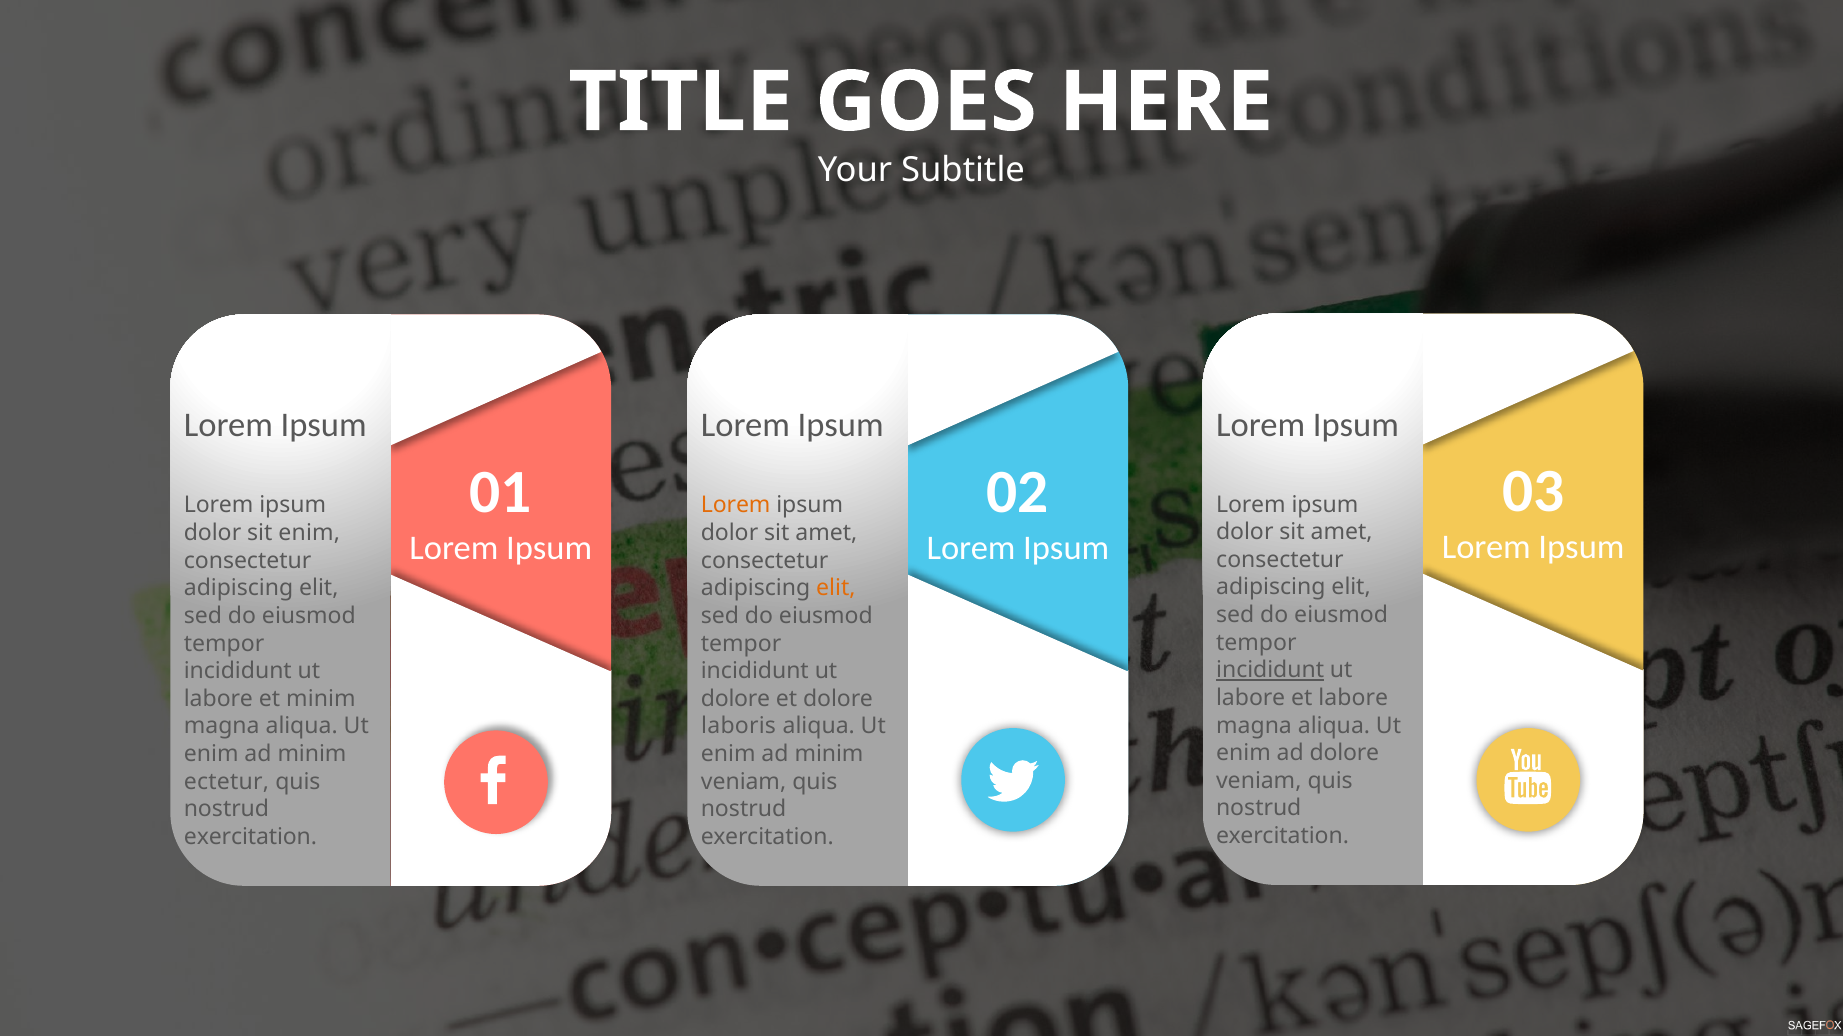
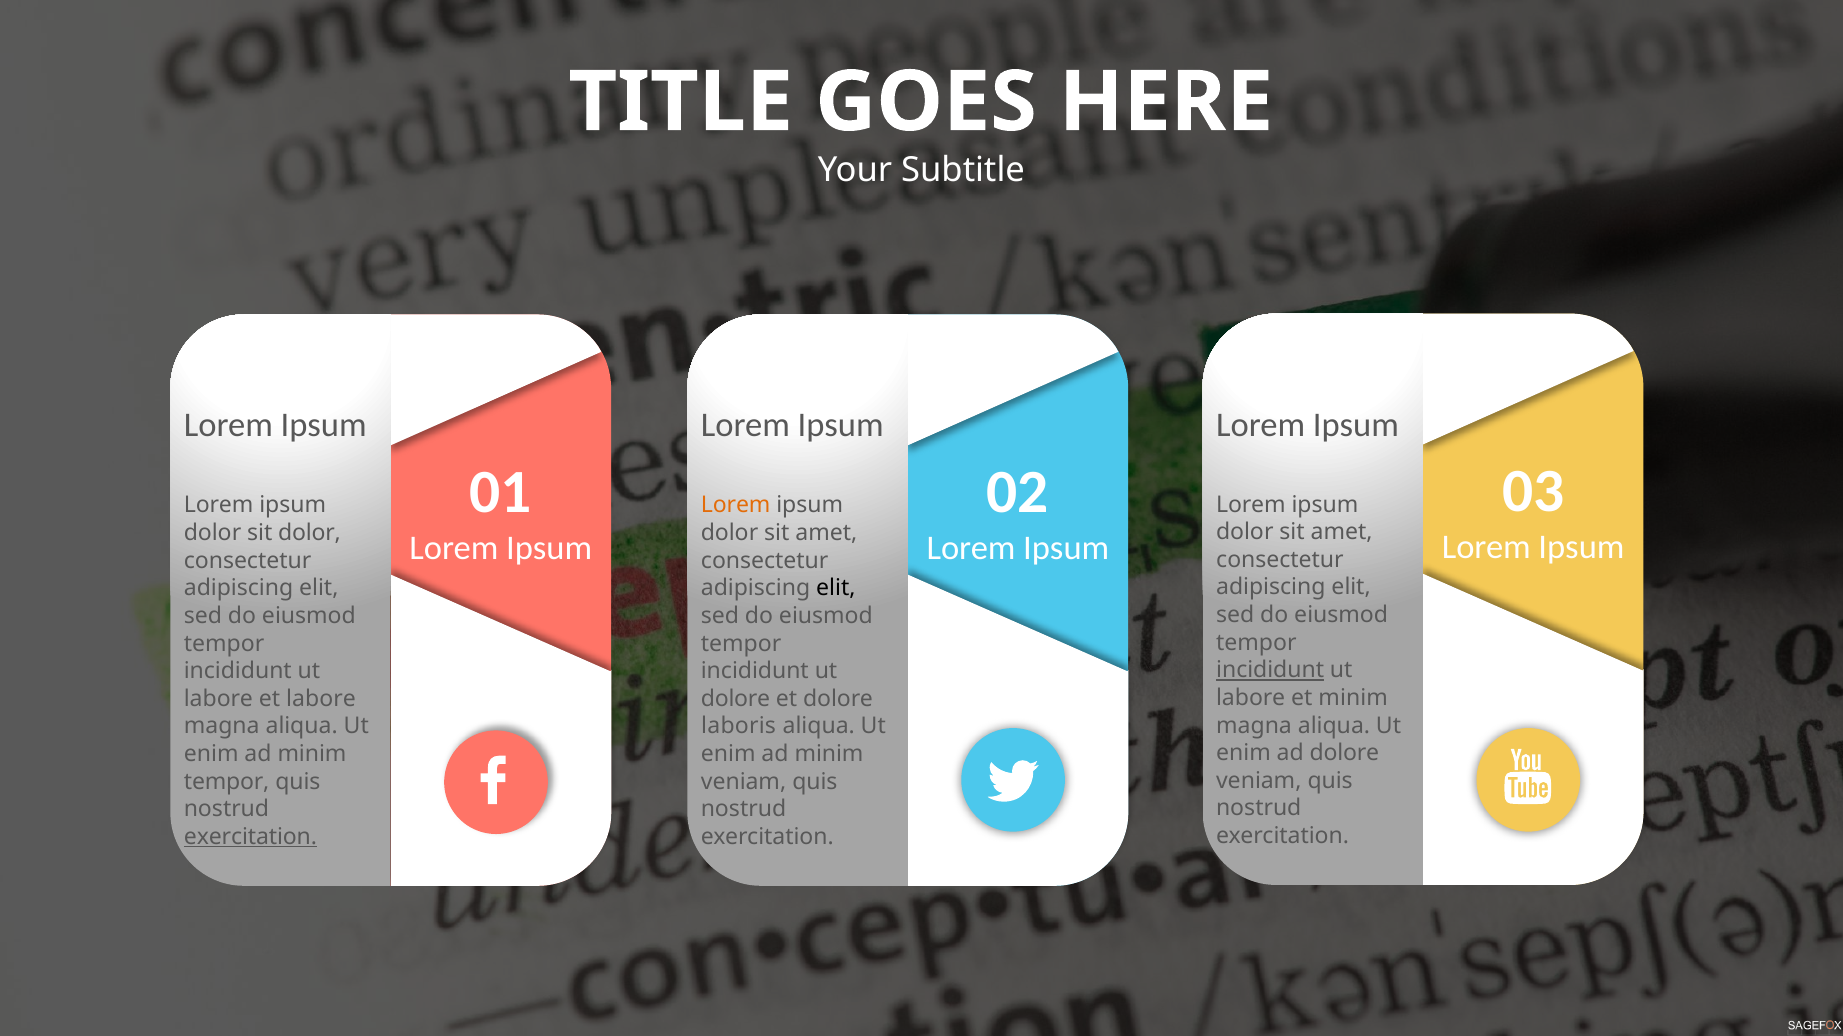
sit enim: enim -> dolor (309, 533)
elit colour: orange -> black (836, 589)
et labore: labore -> minim (1353, 698)
et minim: minim -> labore (321, 699)
ectetur: ectetur -> tempor (227, 782)
exercitation underline: none -> present (250, 837)
